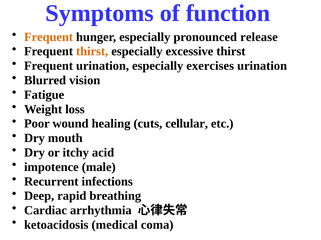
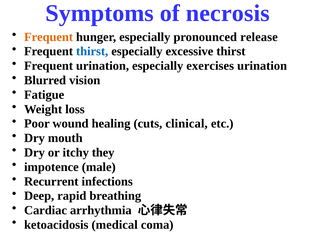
function: function -> necrosis (228, 13)
thirst colour: orange -> blue (92, 52)
cellular: cellular -> clinical (187, 124)
acid: acid -> they (103, 153)
